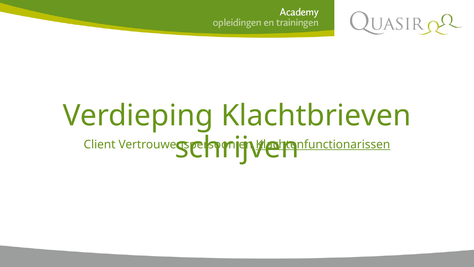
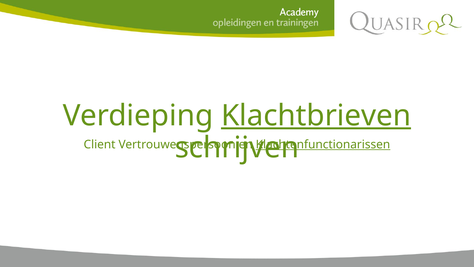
Klachtbrieven underline: none -> present (316, 115)
